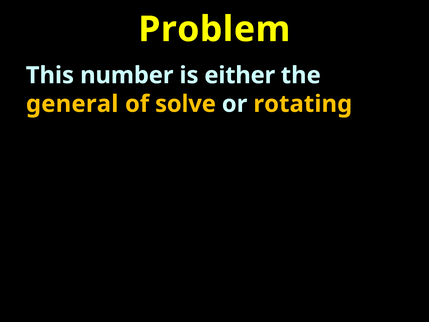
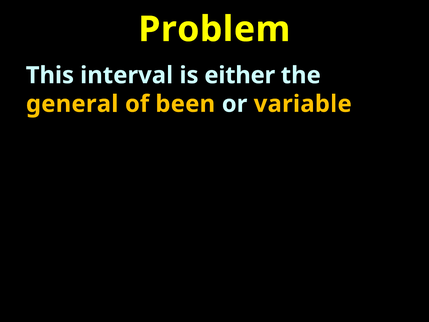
number: number -> interval (127, 75)
solve: solve -> been (185, 104)
rotating: rotating -> variable (303, 104)
